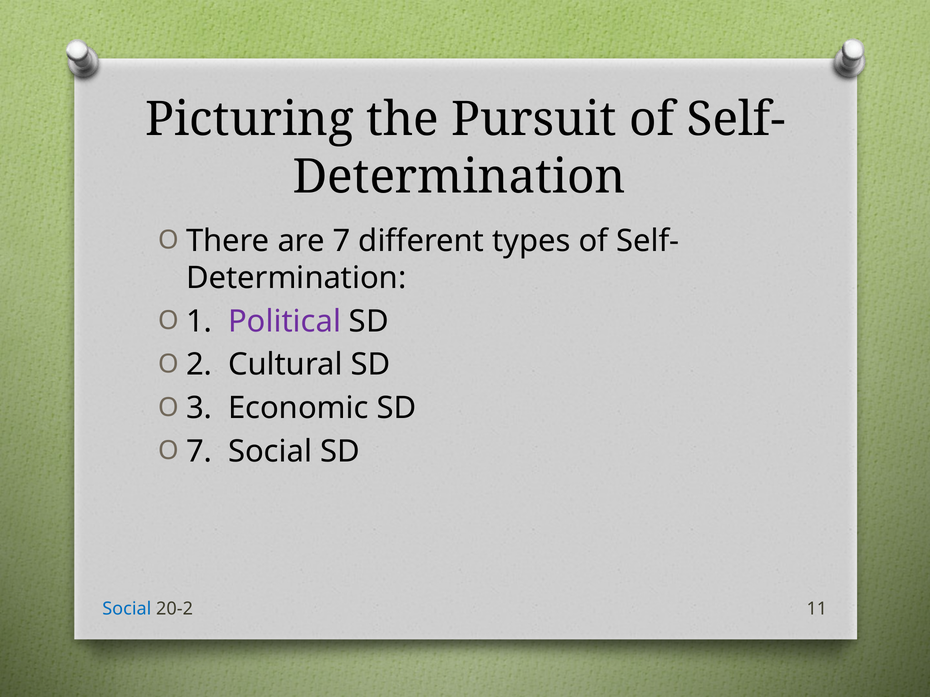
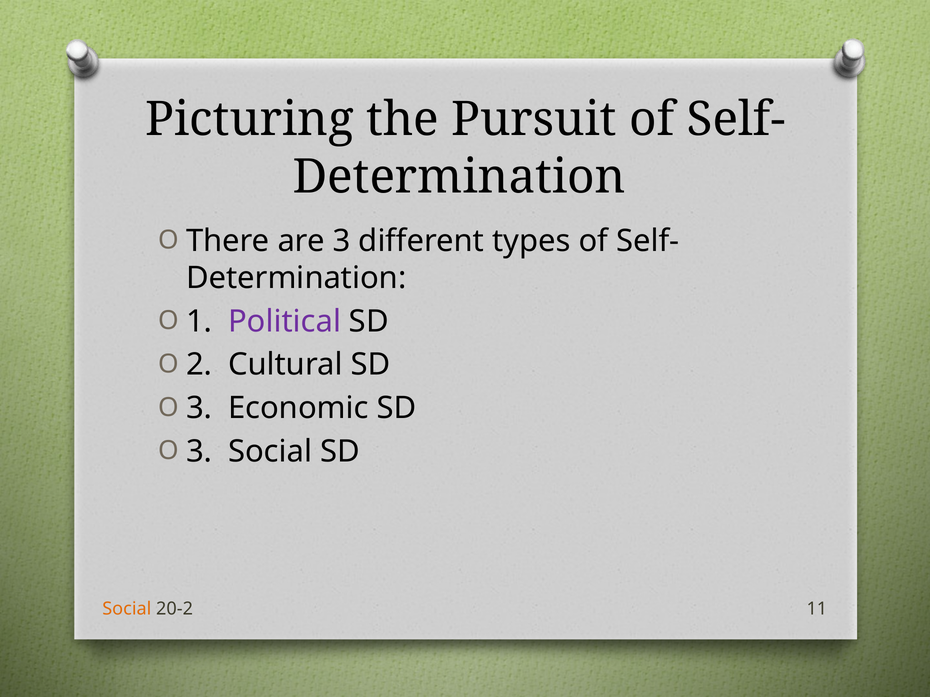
are 7: 7 -> 3 (341, 241)
7: 7 -> 3 (199, 452)
Social colour: blue -> orange (127, 609)
